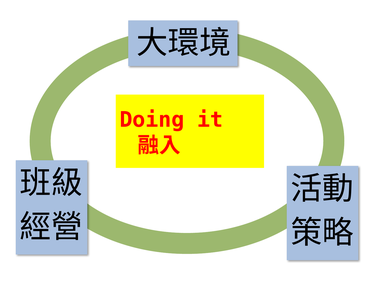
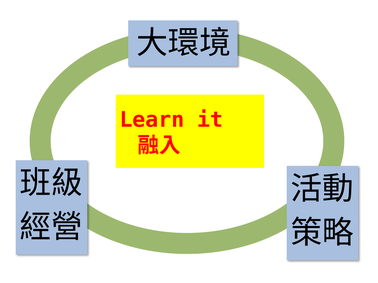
Doing: Doing -> Learn (152, 120)
